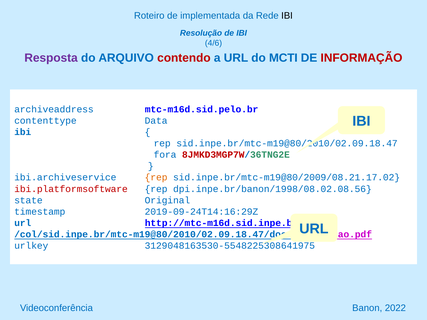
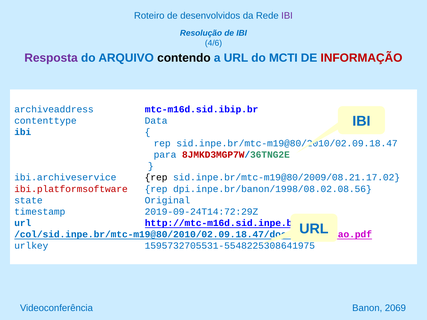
implementada: implementada -> desenvolvidos (210, 16)
IBI colour: black -> purple (287, 16)
contendo colour: red -> black (184, 58)
mtc-m16d.sid.pelo.br: mtc-m16d.sid.pelo.br -> mtc-m16d.sid.ibip.br (202, 109)
fora: fora -> para (165, 155)
rep colour: orange -> black (156, 178)
2019-09-24T14:16:29Z: 2019-09-24T14:16:29Z -> 2019-09-24T14:72:29Z (201, 212)
3129048163530-5548225308641975: 3129048163530-5548225308641975 -> 1595732705531-5548225308641975 (230, 246)
2022: 2022 -> 2069 (395, 308)
